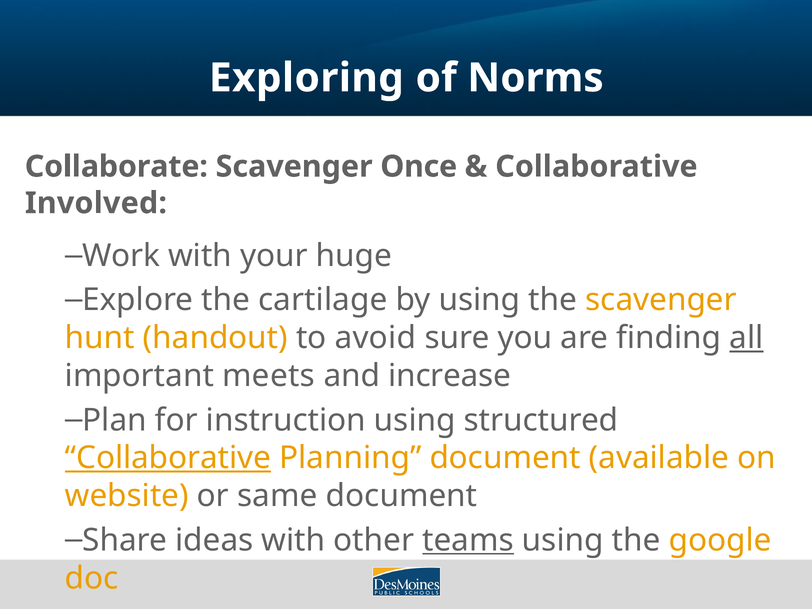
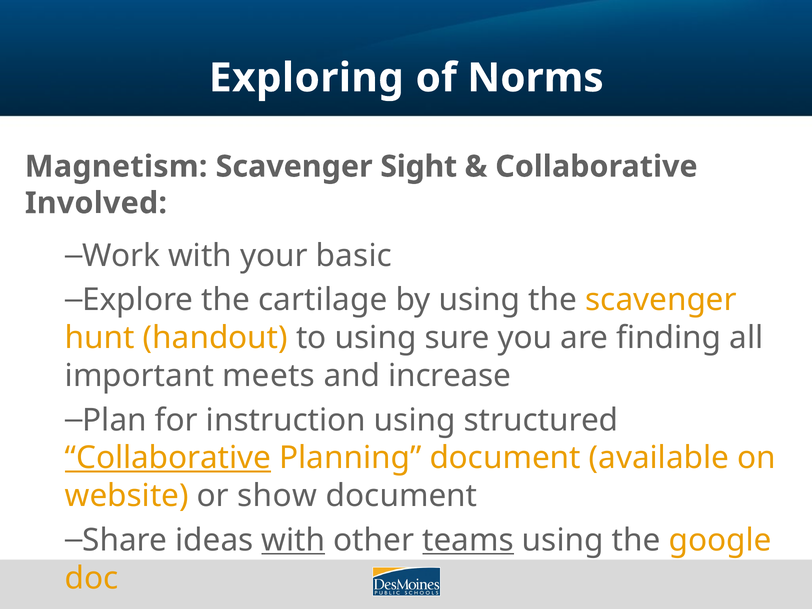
Collaborate: Collaborate -> Magnetism (116, 167)
Once: Once -> Sight (419, 167)
huge: huge -> basic (354, 256)
to avoid: avoid -> using (376, 338)
all underline: present -> none (746, 338)
same: same -> show (277, 496)
with underline: none -> present (293, 540)
